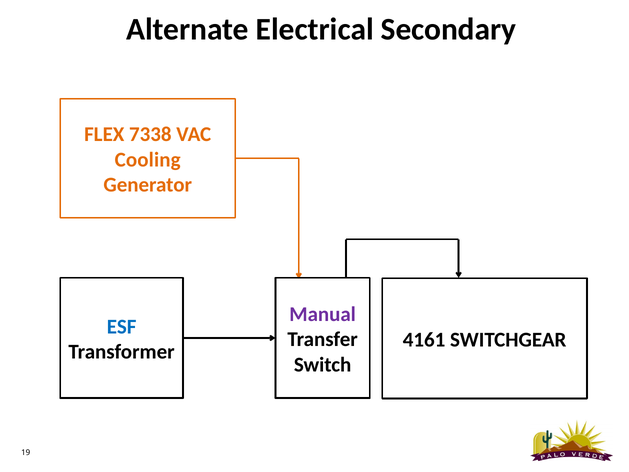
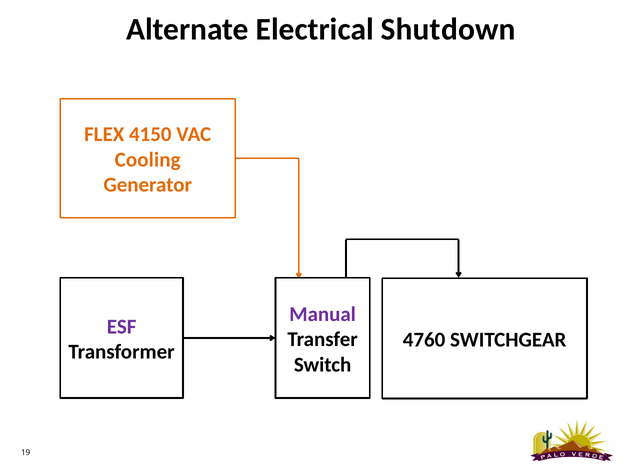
Secondary: Secondary -> Shutdown (448, 29)
7338: 7338 -> 4150 (150, 134)
ESF colour: blue -> purple (122, 327)
4161: 4161 -> 4760 (424, 340)
